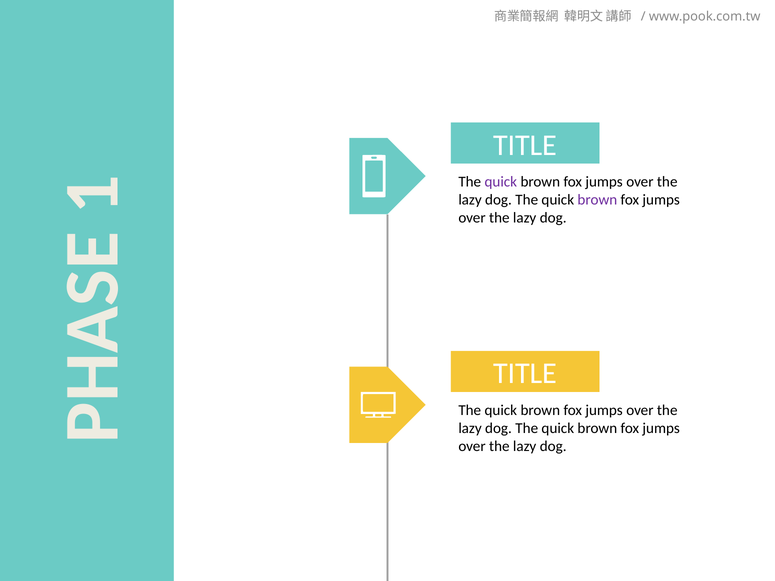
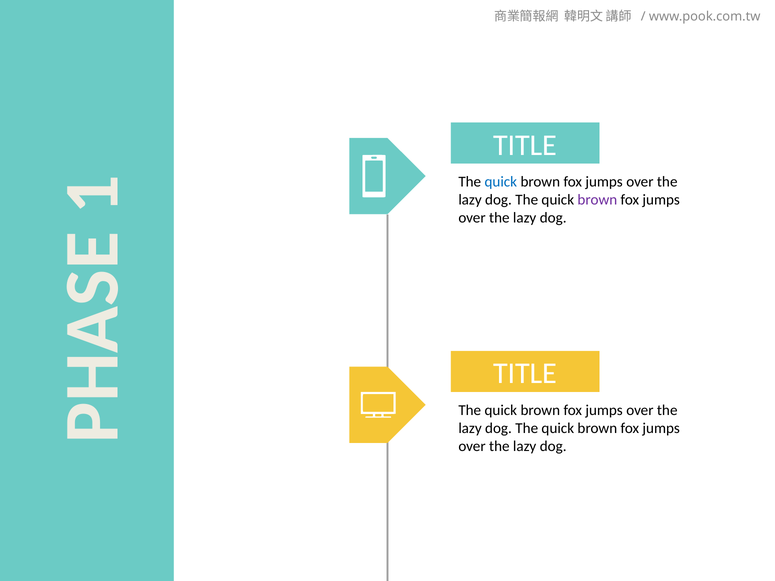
quick colour: purple -> blue (501, 182)
